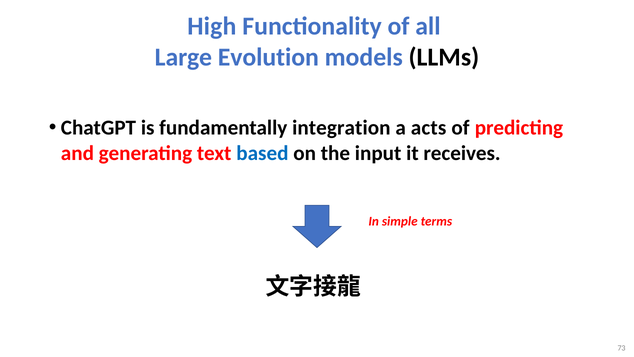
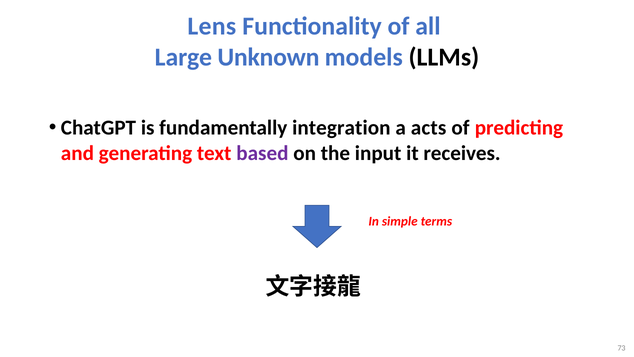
High: High -> Lens (212, 26)
Evolution: Evolution -> Unknown (268, 57)
based colour: blue -> purple (262, 153)
